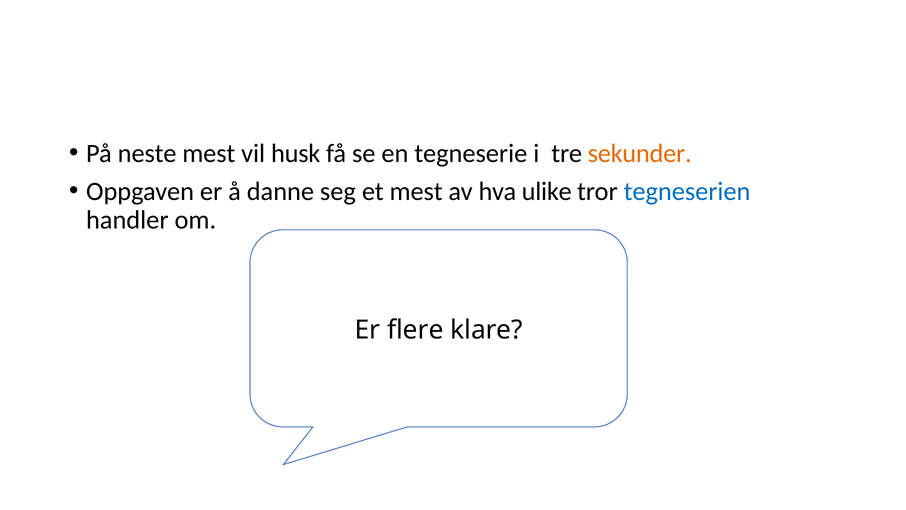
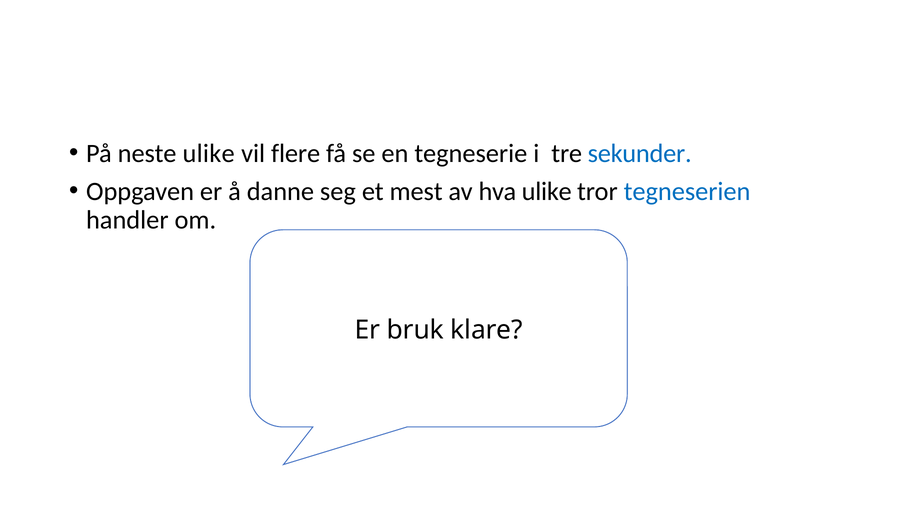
neste mest: mest -> ulike (209, 153)
husk: husk -> flere (296, 153)
sekunder colour: orange -> blue (640, 153)
flere: flere -> bruk (415, 330)
